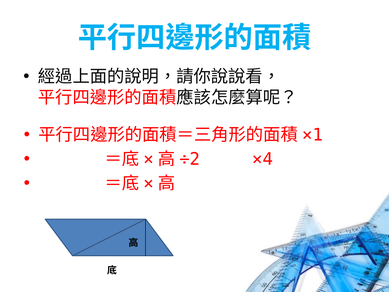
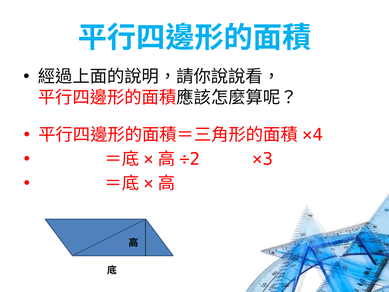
×1: ×1 -> ×4 (313, 135)
×4: ×4 -> ×3 (263, 159)
